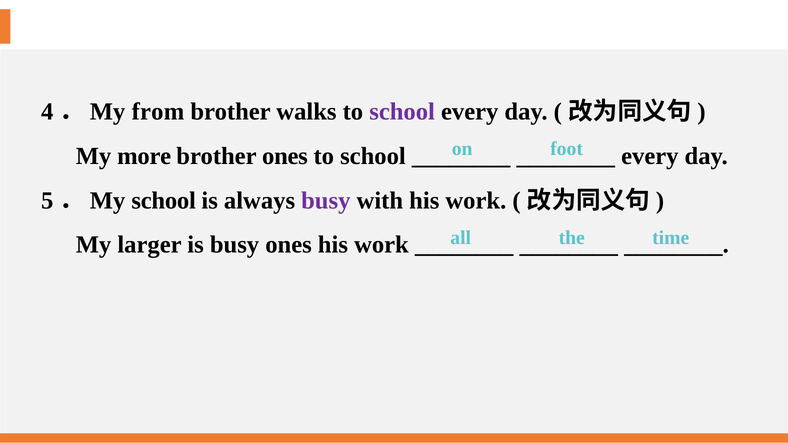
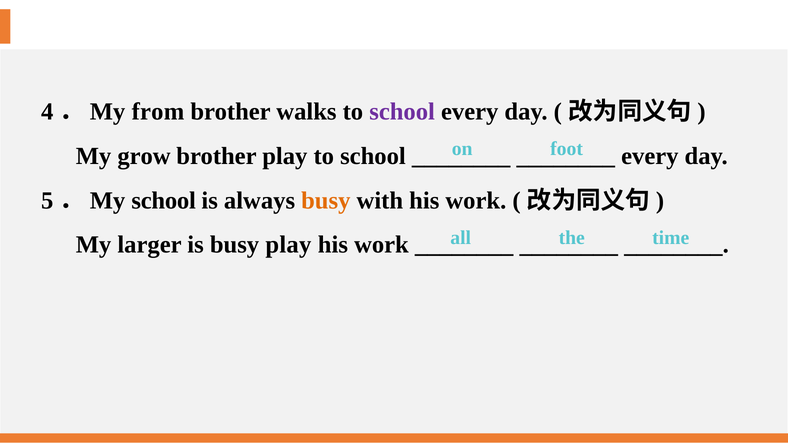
more: more -> grow (144, 156)
brother ones: ones -> play (285, 156)
busy colour: purple -> orange (326, 201)
busy ones: ones -> play (288, 245)
